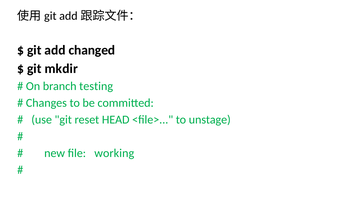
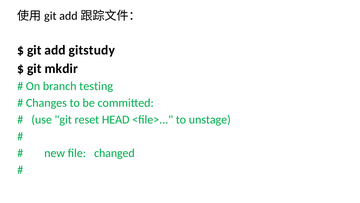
changed: changed -> gitstudy (92, 50)
working: working -> changed (114, 153)
